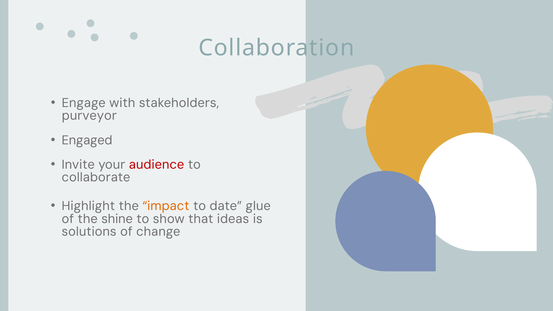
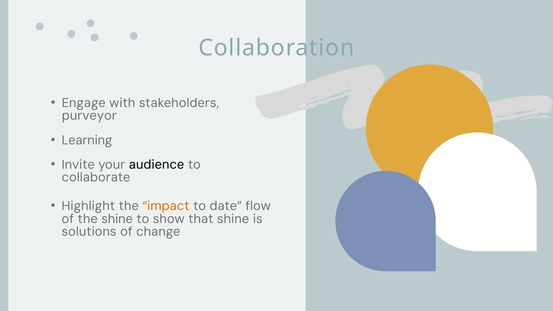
Engaged: Engaged -> Learning (87, 140)
audience colour: red -> black (157, 165)
glue: glue -> flow (258, 206)
that ideas: ideas -> shine (233, 219)
